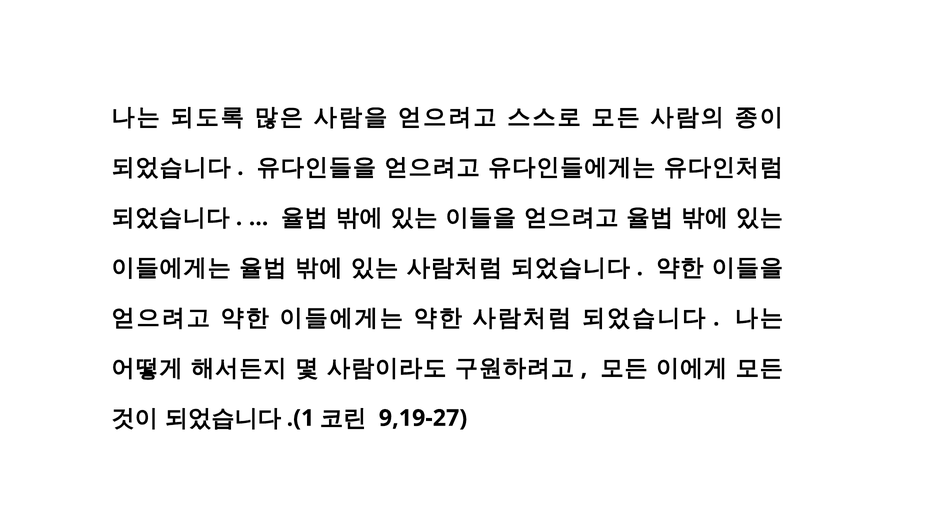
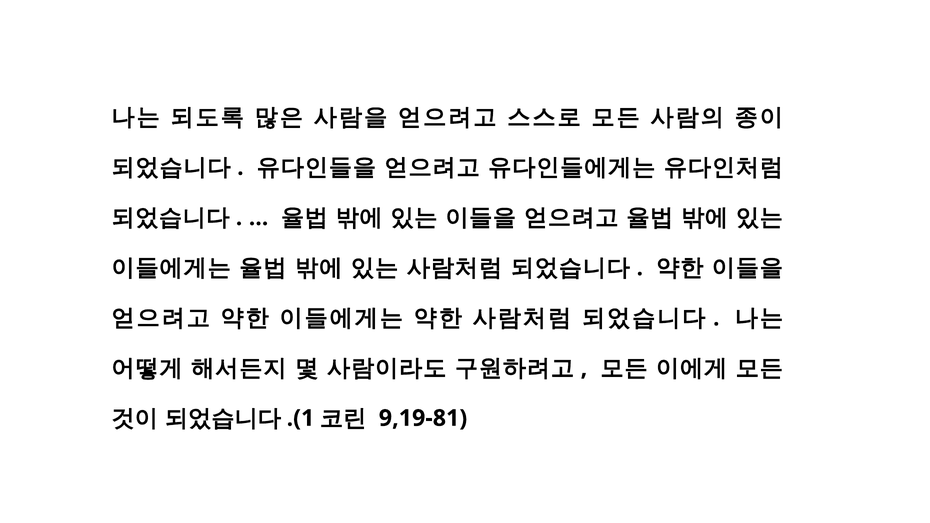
9,19-27: 9,19-27 -> 9,19-81 (423, 418)
